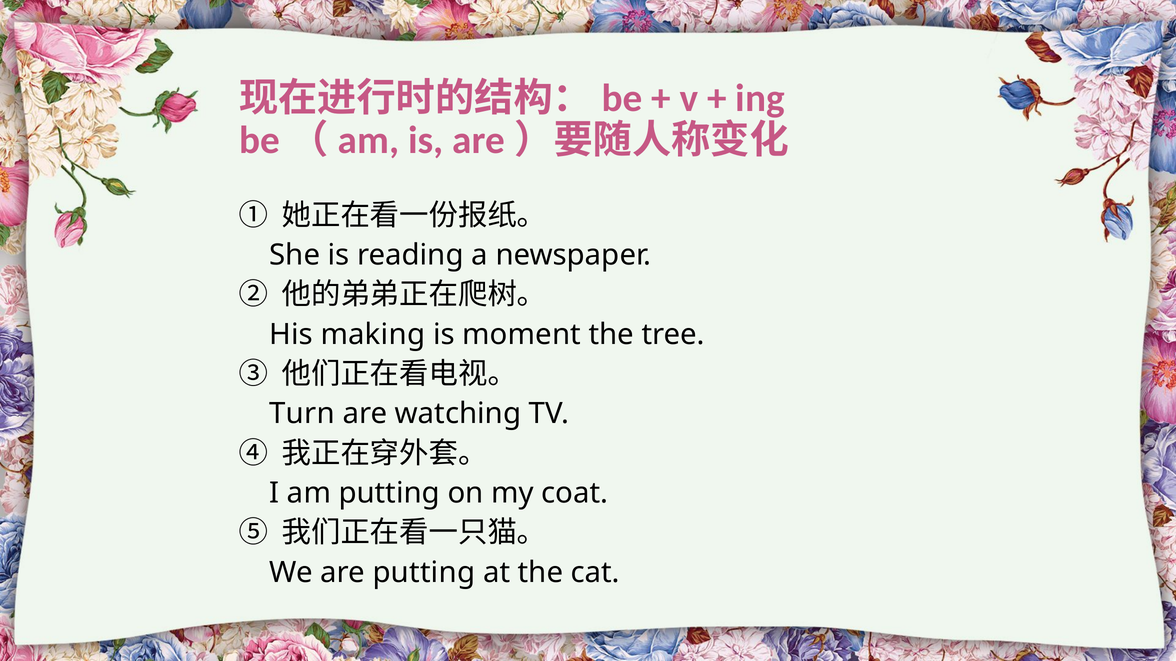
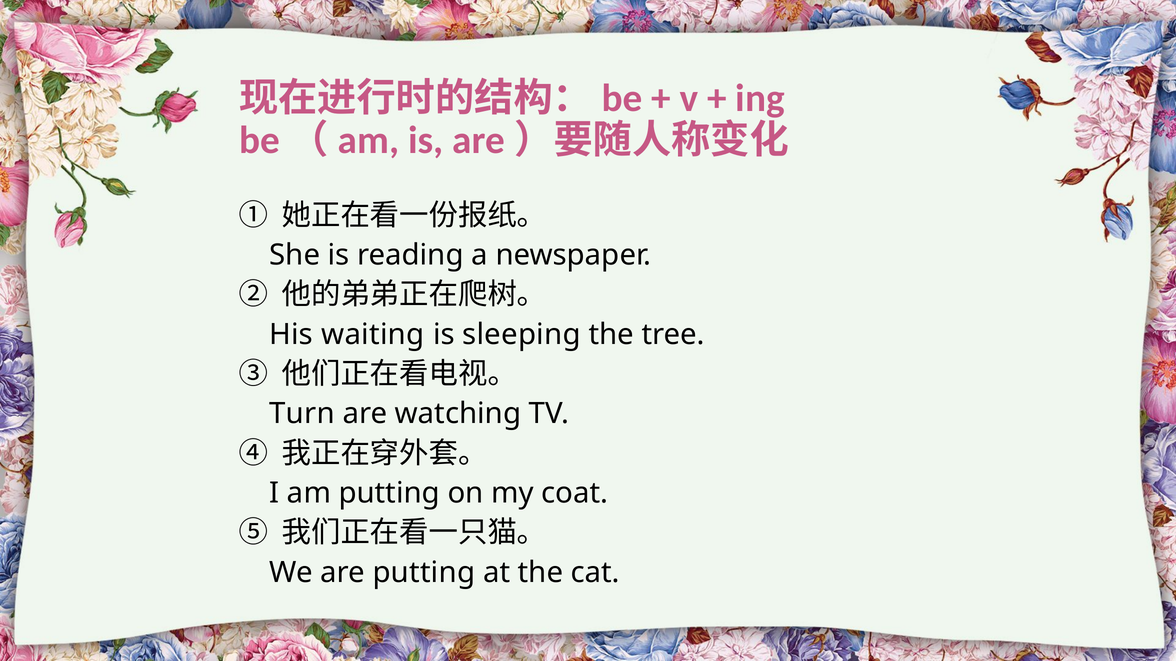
making: making -> waiting (373, 335)
moment: moment -> sleeping (522, 335)
